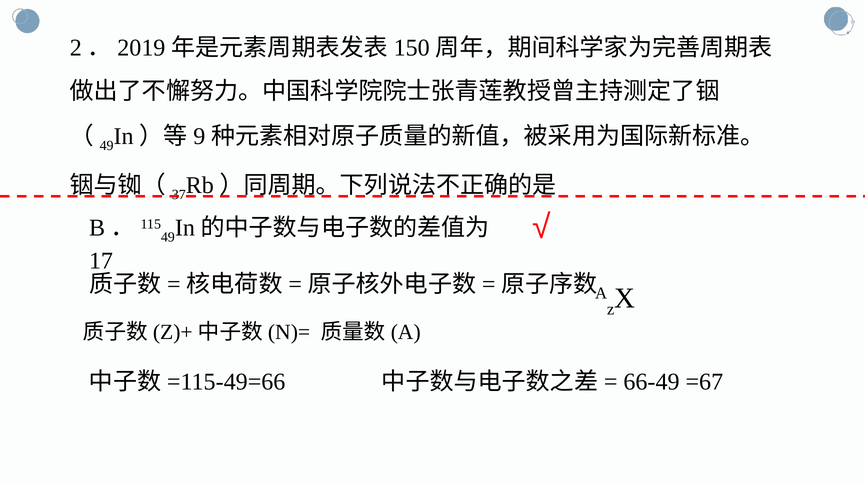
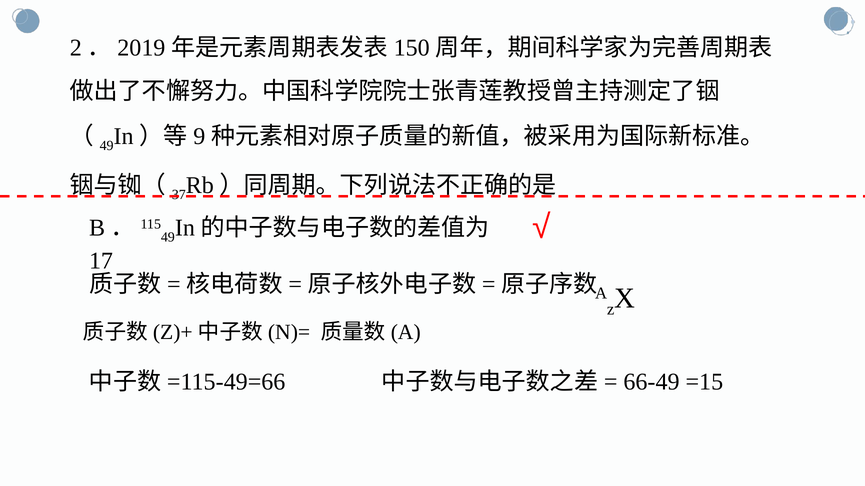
=67: =67 -> =15 (704, 382)
